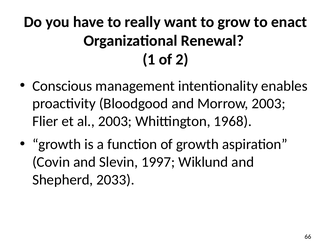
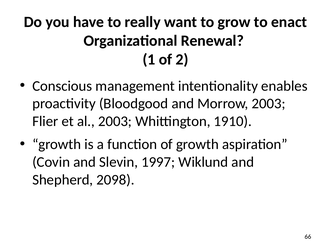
1968: 1968 -> 1910 (233, 121)
2033: 2033 -> 2098 (116, 180)
